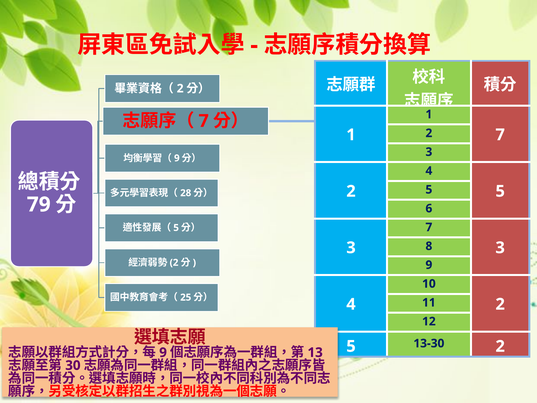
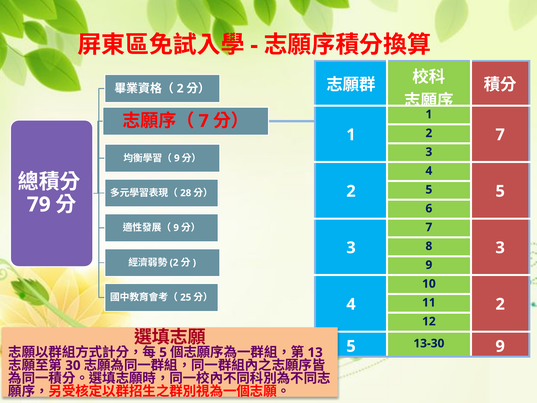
5: 5 -> 9 (176, 228)
13-30 2: 2 -> 9 (500, 346)
9: 9 -> 5 (163, 352)
